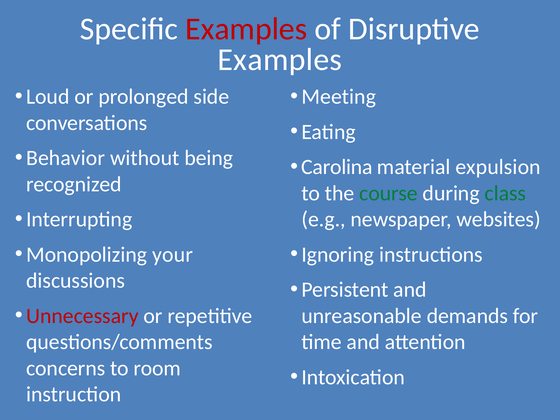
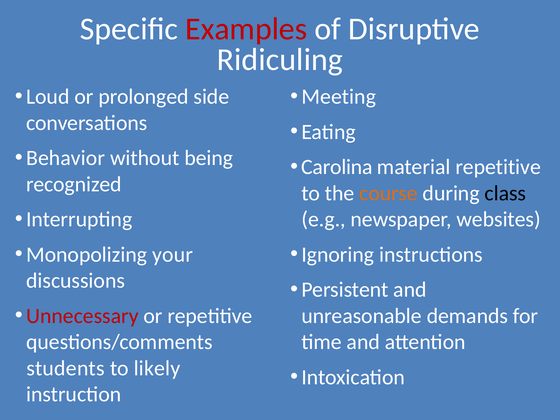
Examples: Examples -> Ridiculing (280, 60)
material expulsion: expulsion -> repetitive (498, 167)
course colour: green -> orange (389, 193)
class colour: green -> black (505, 193)
concerns: concerns -> students (66, 368)
room: room -> likely (157, 368)
